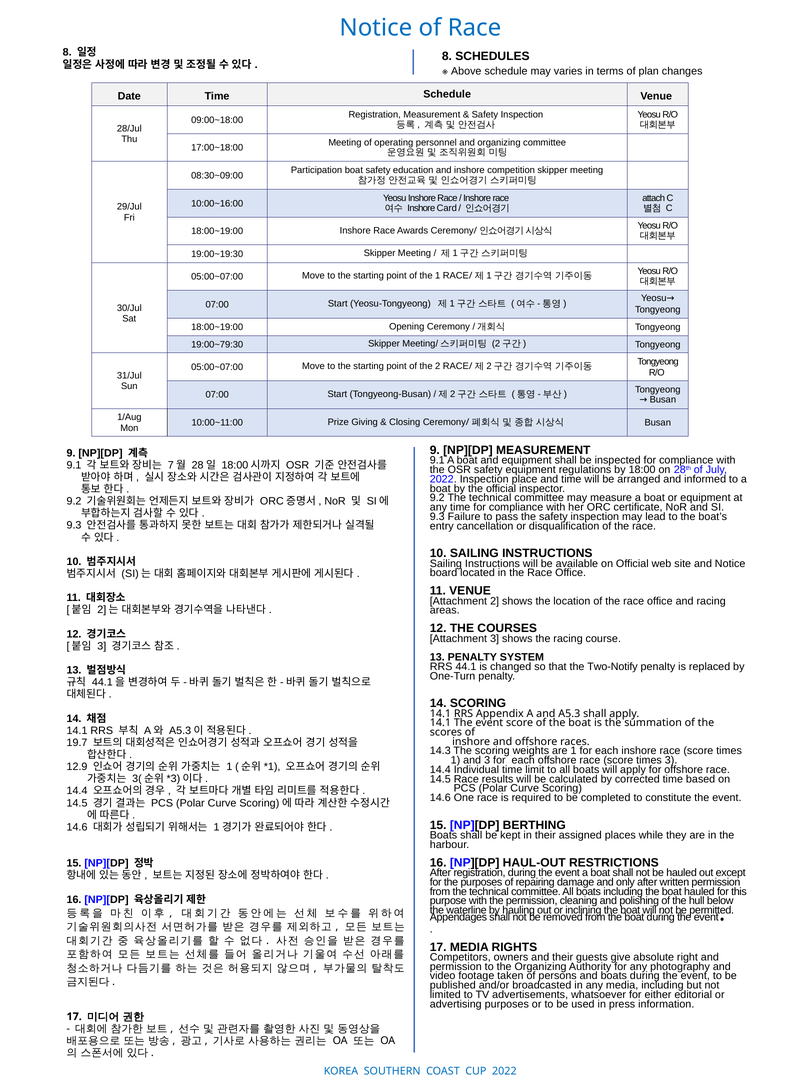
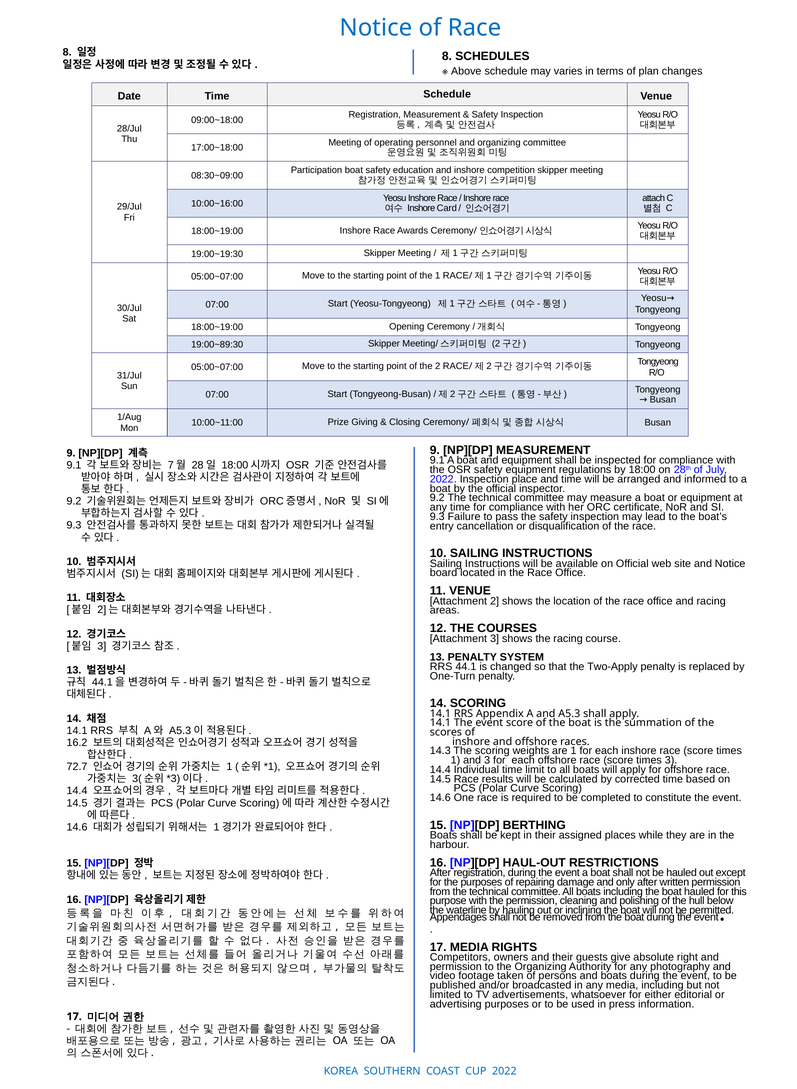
19:00~79:30: 19:00~79:30 -> 19:00~89:30 (217, 345)
Two-Notify: Two-Notify -> Two-Apply (612, 667)
19.7: 19.7 -> 16.2 (77, 743)
12.9: 12.9 -> 72.7 (77, 767)
